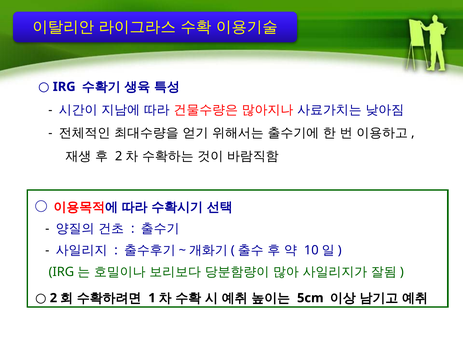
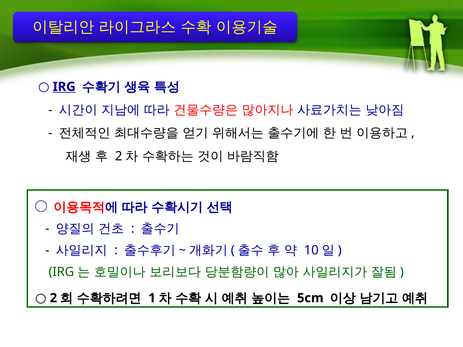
IRG underline: none -> present (64, 87)
